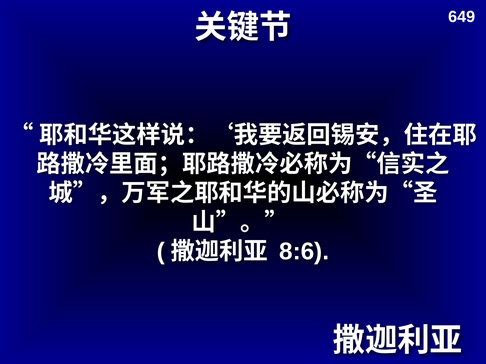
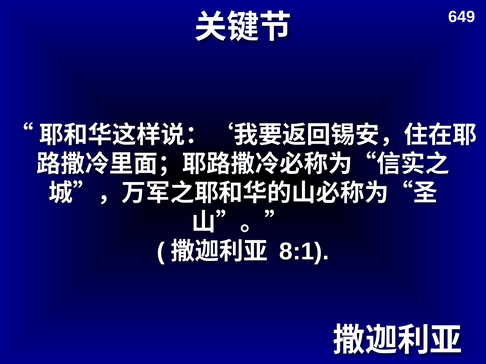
8:6: 8:6 -> 8:1 (304, 252)
